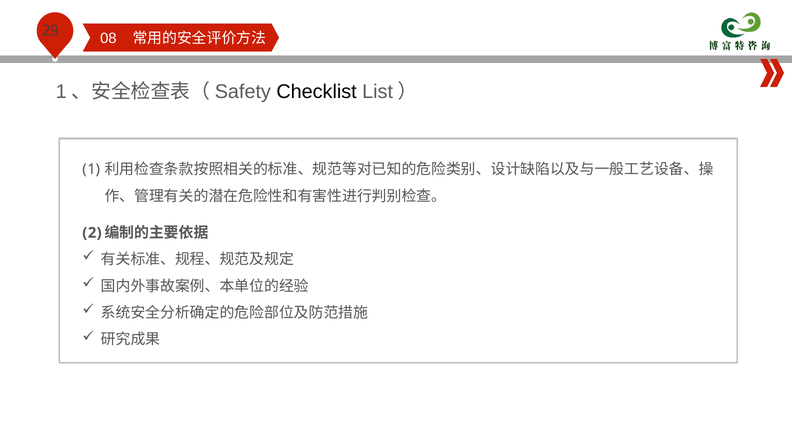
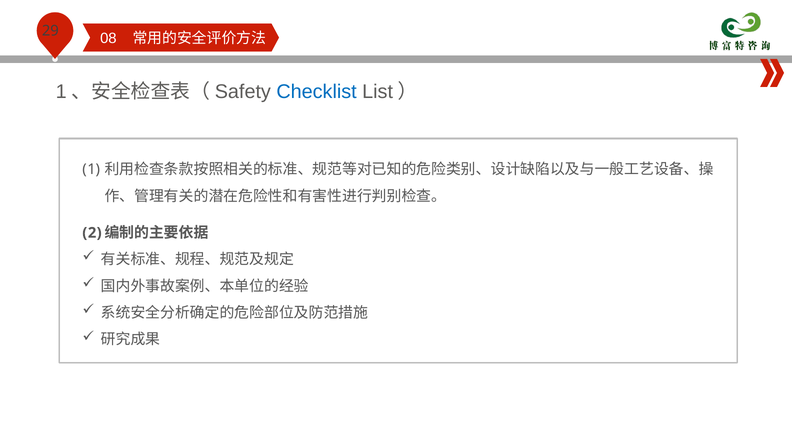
Checklist colour: black -> blue (317, 92)
